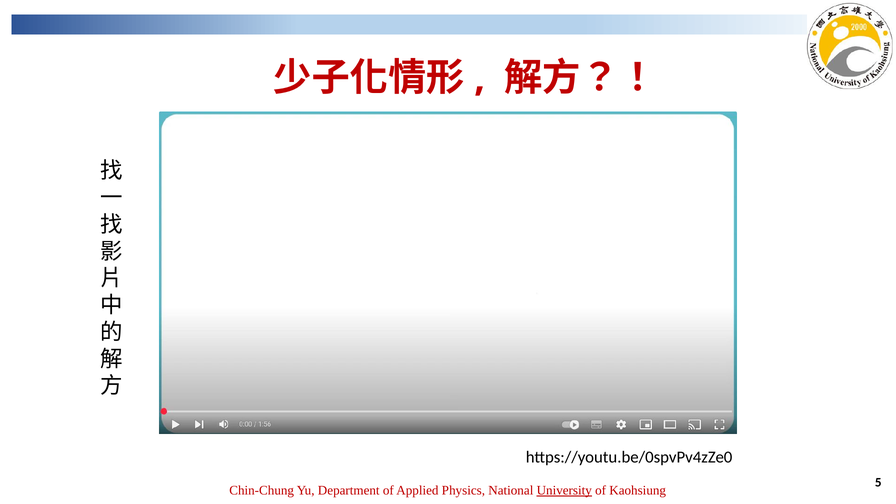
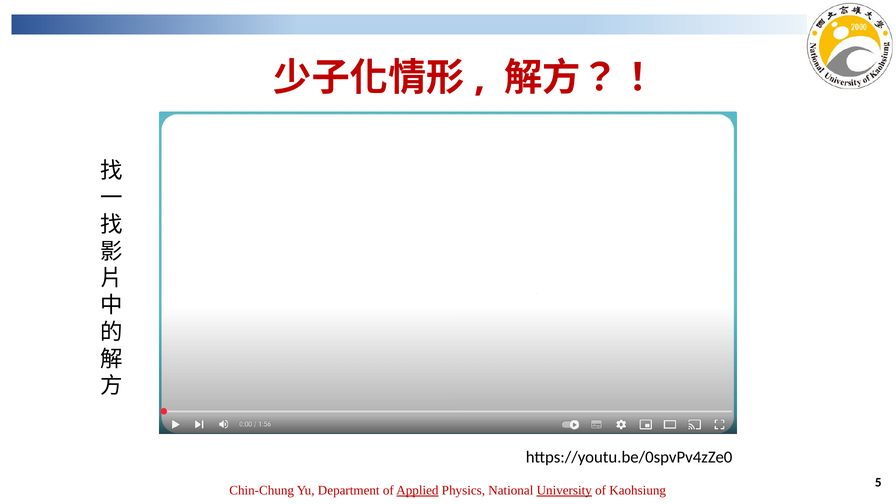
Applied underline: none -> present (417, 490)
